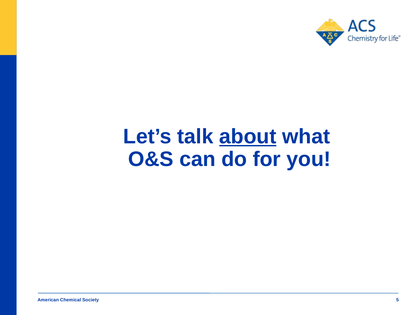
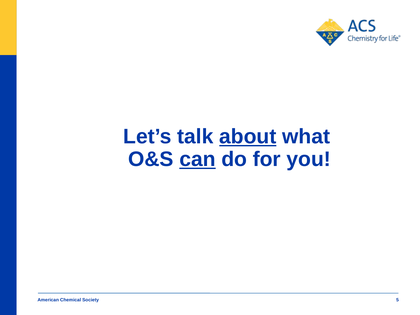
can underline: none -> present (198, 159)
